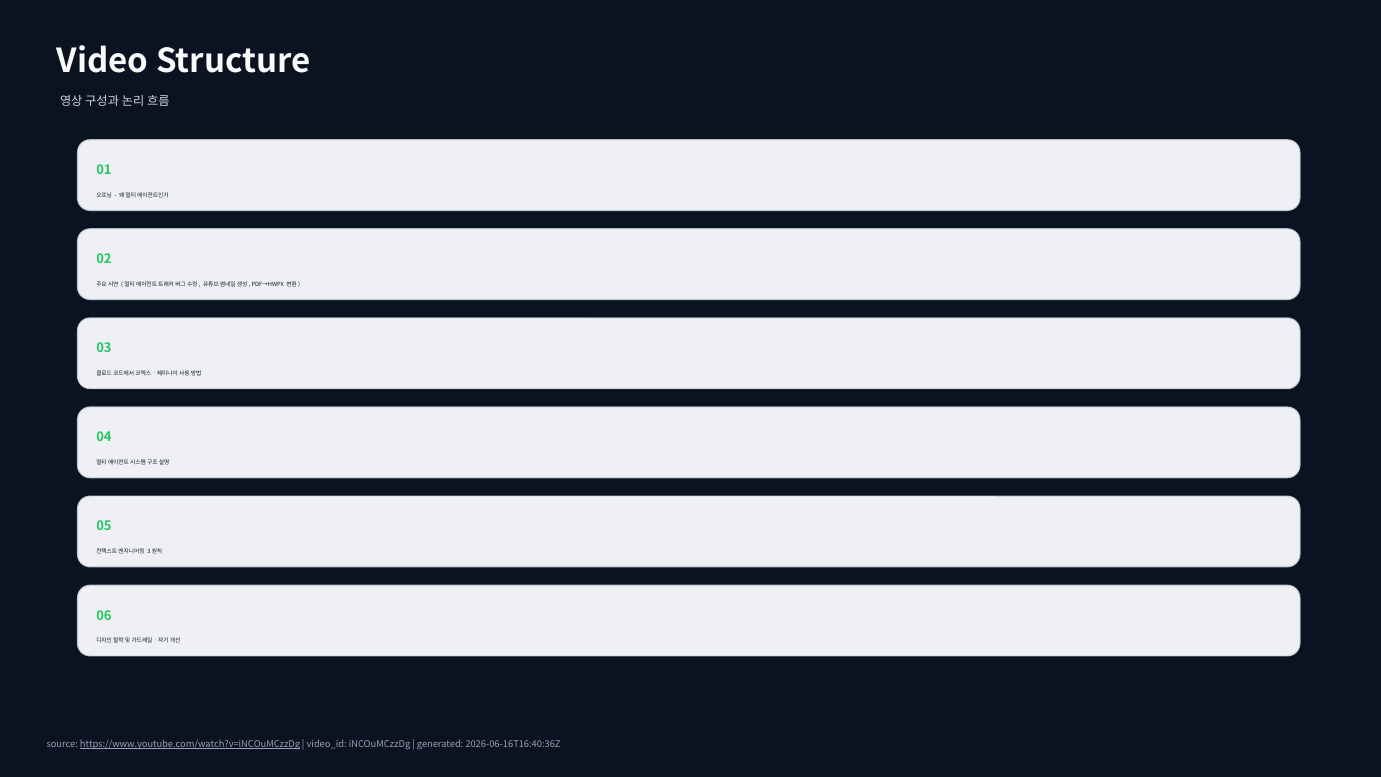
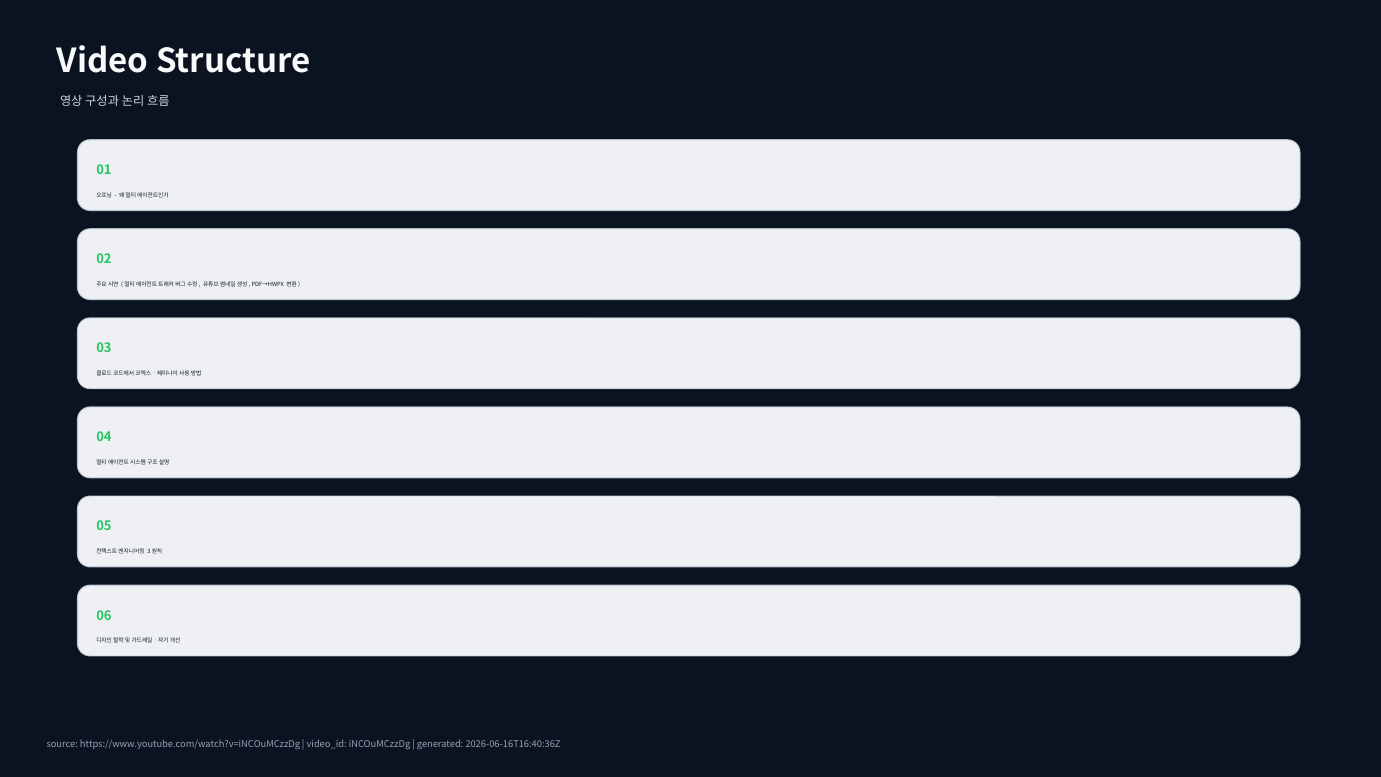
https://www.youtube.com/watch?v=iNCOuMCzzDg underline: present -> none (190, 744)
